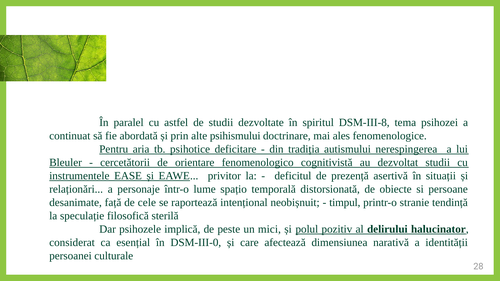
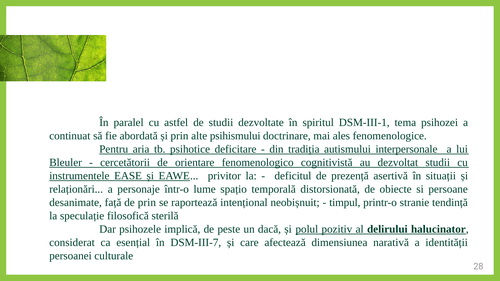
DSM-III-8: DSM-III-8 -> DSM-III-1 (364, 123)
nerespingerea: nerespingerea -> interpersonale (406, 149)
de cele: cele -> prin (147, 203)
mici: mici -> dacă (270, 229)
DSM-III-0: DSM-III-0 -> DSM-III-7 (196, 243)
